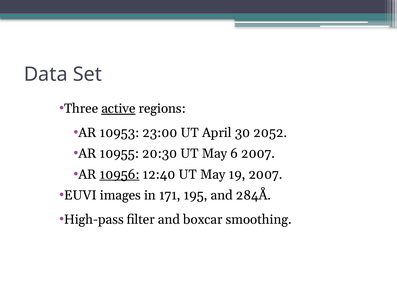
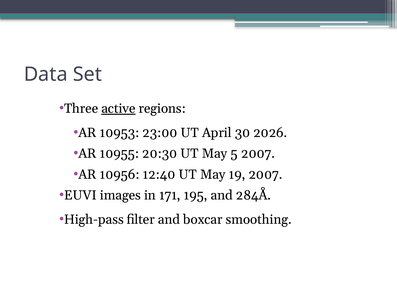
2052: 2052 -> 2026 (270, 133)
6: 6 -> 5 (234, 153)
10956 underline: present -> none (120, 174)
